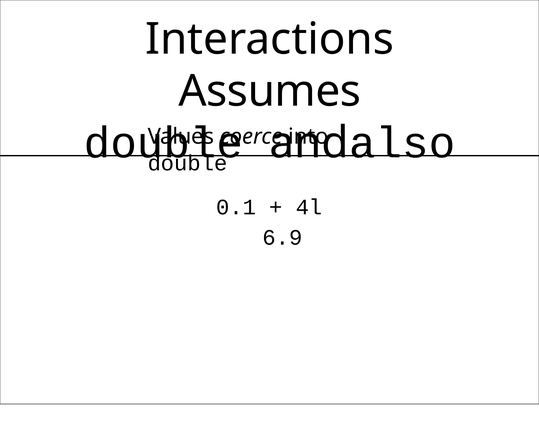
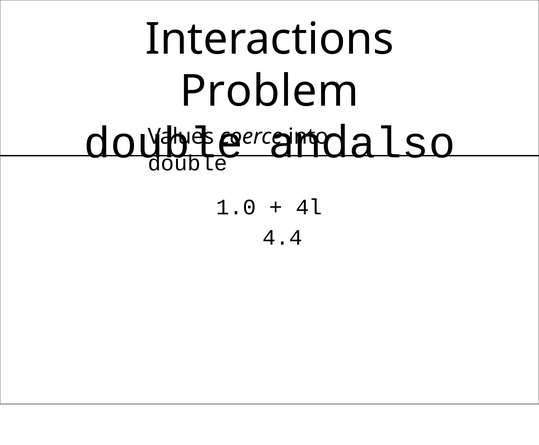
Assumes: Assumes -> Problem (269, 91)
0.1: 0.1 -> 1.0 (236, 207)
6.9: 6.9 -> 4.4 (282, 238)
